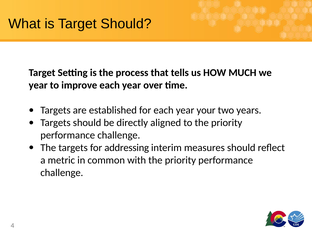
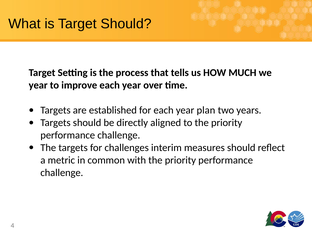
your: your -> plan (206, 110)
addressing: addressing -> challenges (127, 148)
